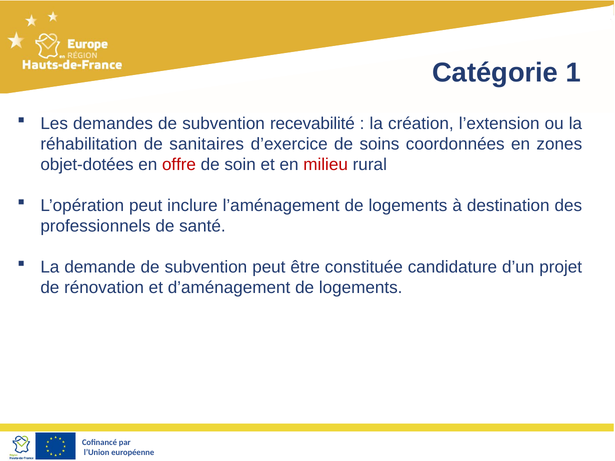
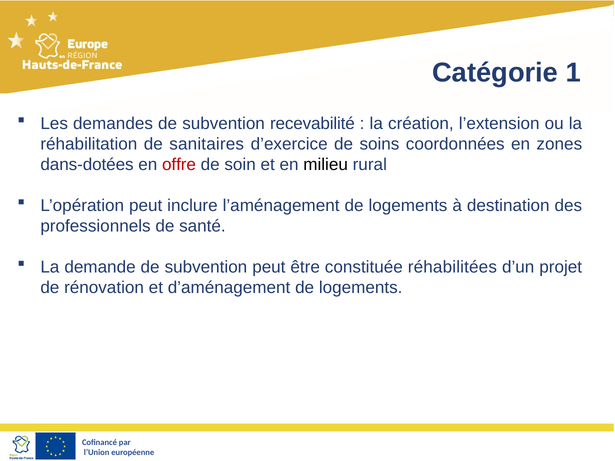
objet-dotées: objet-dotées -> dans-dotées (87, 165)
milieu colour: red -> black (326, 165)
candidature: candidature -> réhabilitées (452, 267)
